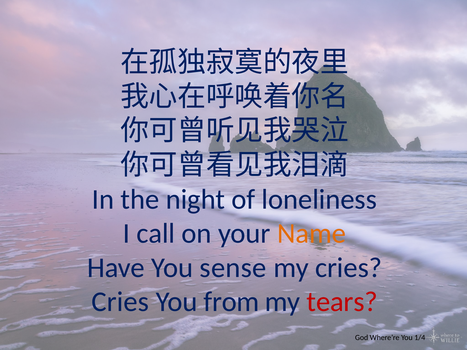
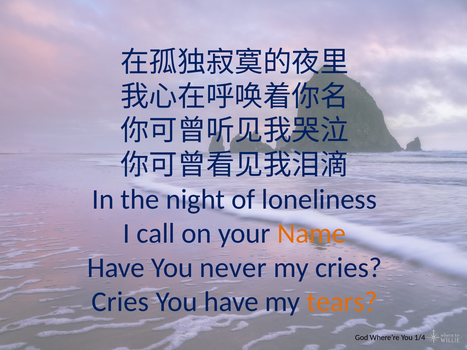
sense: sense -> never (233, 268)
You from: from -> have (231, 302)
tears colour: red -> orange (342, 302)
